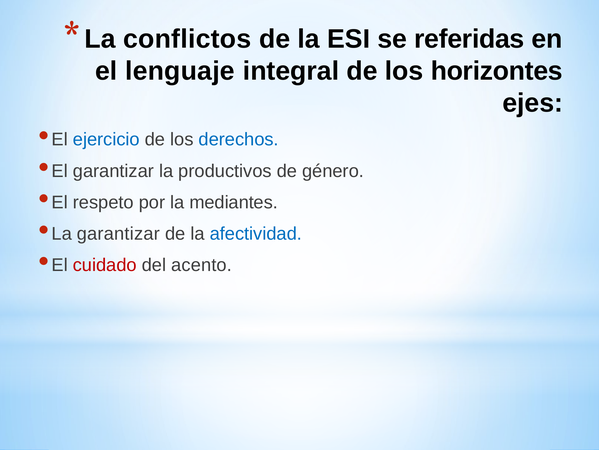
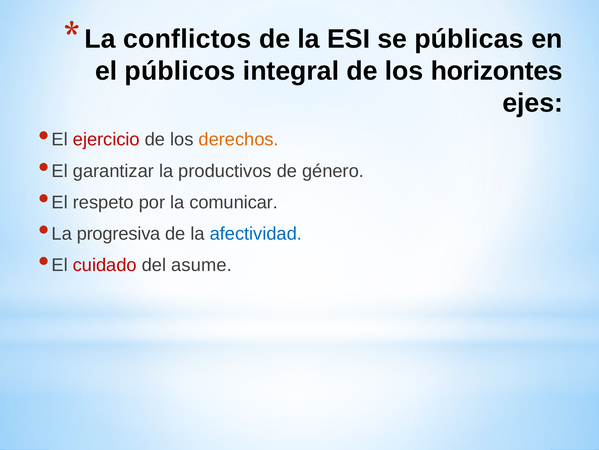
referidas: referidas -> públicas (469, 39)
lenguaje: lenguaje -> públicos (180, 71)
ejercicio colour: blue -> red (106, 139)
derechos colour: blue -> orange (239, 139)
mediantes: mediantes -> comunicar (234, 202)
La garantizar: garantizar -> progresiva (119, 233)
acento: acento -> asume (202, 265)
